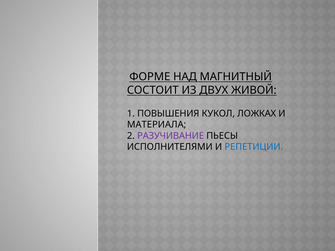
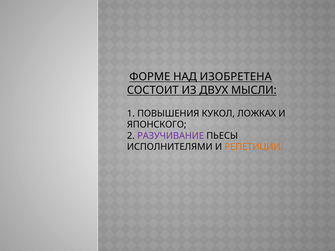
МАГНИТНЫЙ: МАГНИТНЫЙ -> ИЗОБРЕТЕНА (236, 77)
ЖИВОЙ: ЖИВОЙ -> МЫСЛИ (254, 90)
МАТЕРИАЛА: МАТЕРИАЛА -> ЯПОНСКОГО (157, 125)
РЕПЕТИЦИИ colour: blue -> orange (254, 147)
